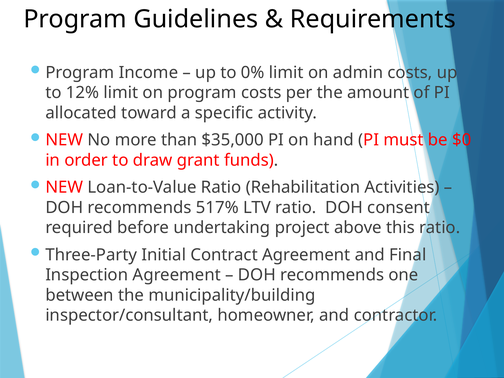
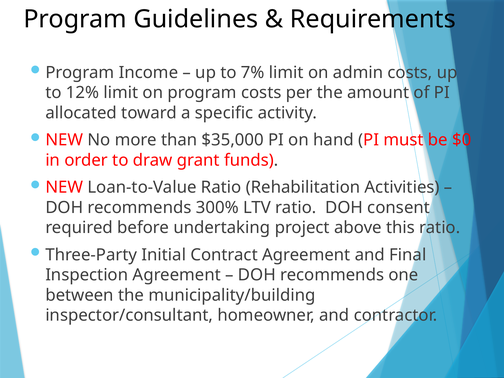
0%: 0% -> 7% (253, 73)
517%: 517% -> 300% (217, 208)
